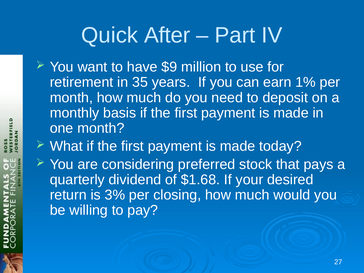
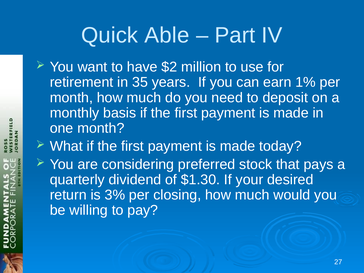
After: After -> Able (167, 35)
$9: $9 -> $2 (169, 67)
$1.68: $1.68 -> $1.30 (200, 180)
